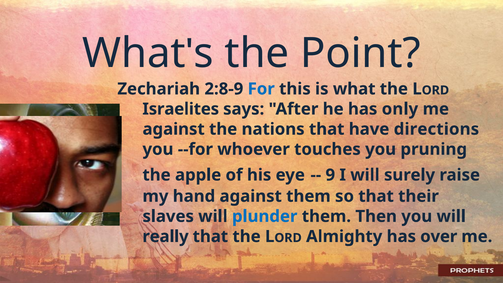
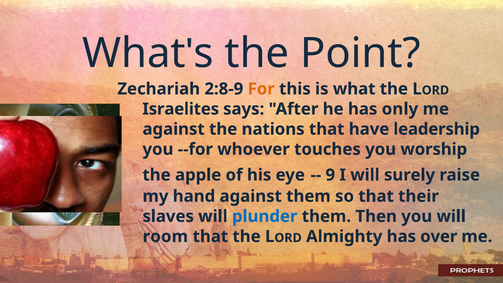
For colour: blue -> orange (261, 89)
directions: directions -> leadership (437, 129)
pruning: pruning -> worship (434, 149)
really: really -> room (165, 236)
